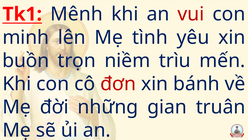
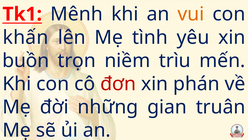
vui colour: red -> orange (191, 14)
minh: minh -> khấn (26, 37)
bánh: bánh -> phán (196, 84)
